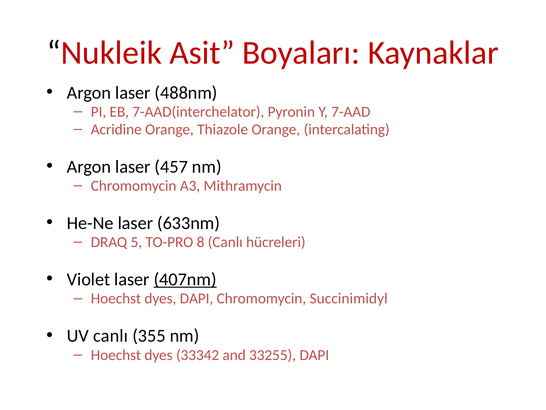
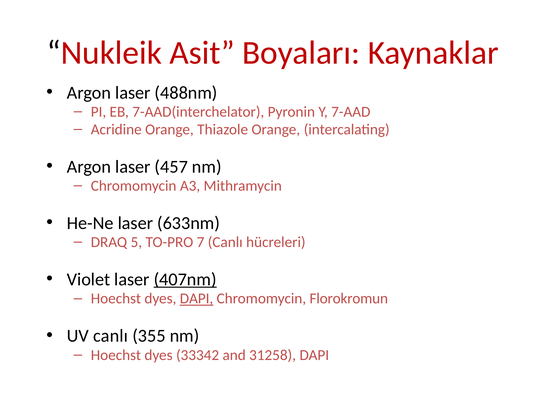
8: 8 -> 7 (201, 242)
DAPI underline: none -> present (197, 298)
Succinimidyl: Succinimidyl -> Florokromun (349, 298)
33255: 33255 -> 31258 (273, 355)
